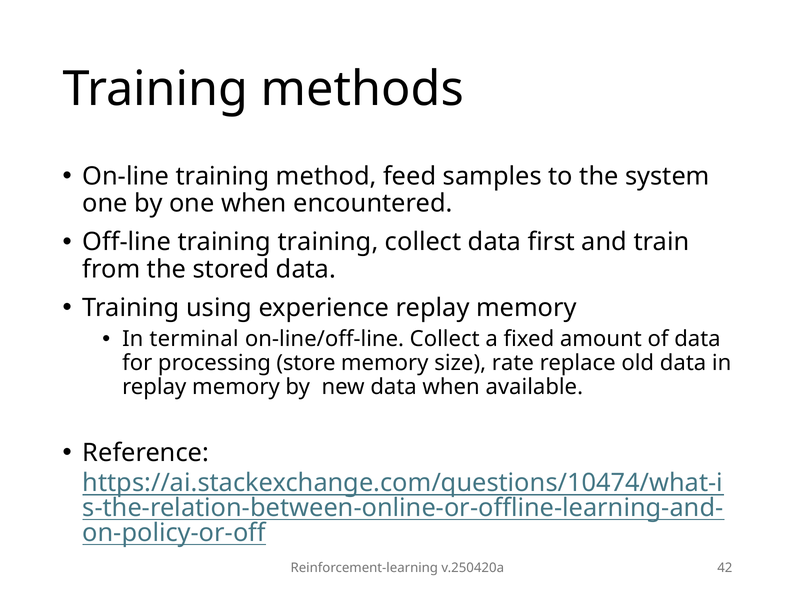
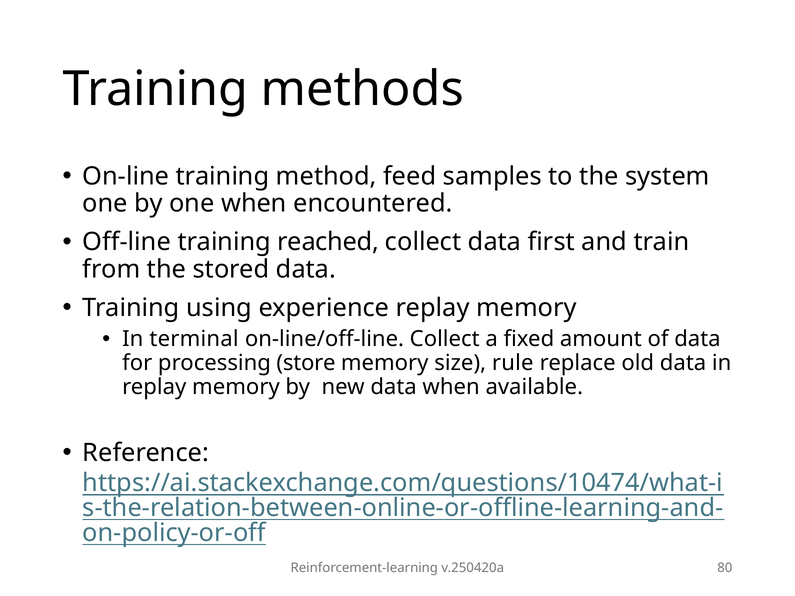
training training: training -> reached (328, 242)
rate: rate -> rule (513, 363)
42: 42 -> 80 (725, 568)
